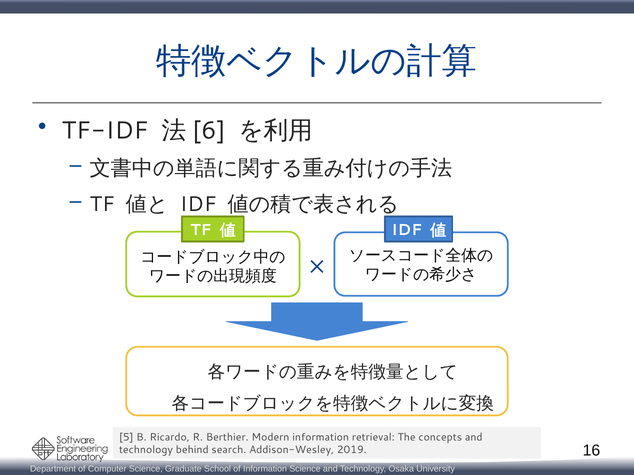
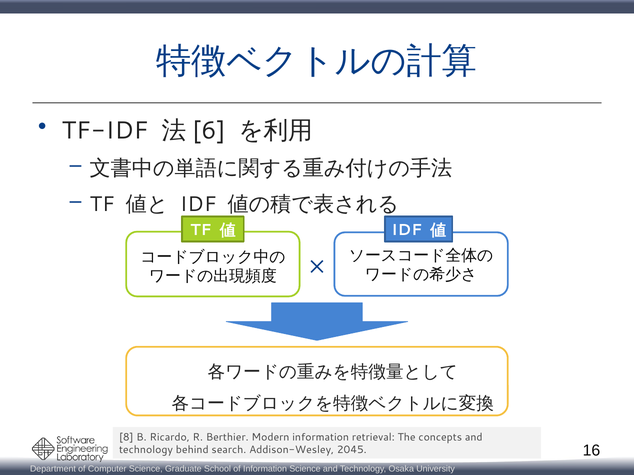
5: 5 -> 8 (126, 438)
2019: 2019 -> 2045 (352, 450)
